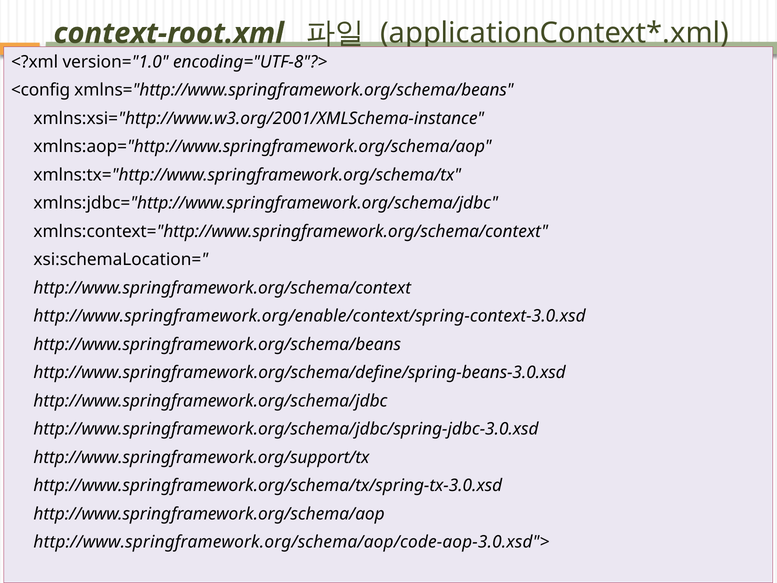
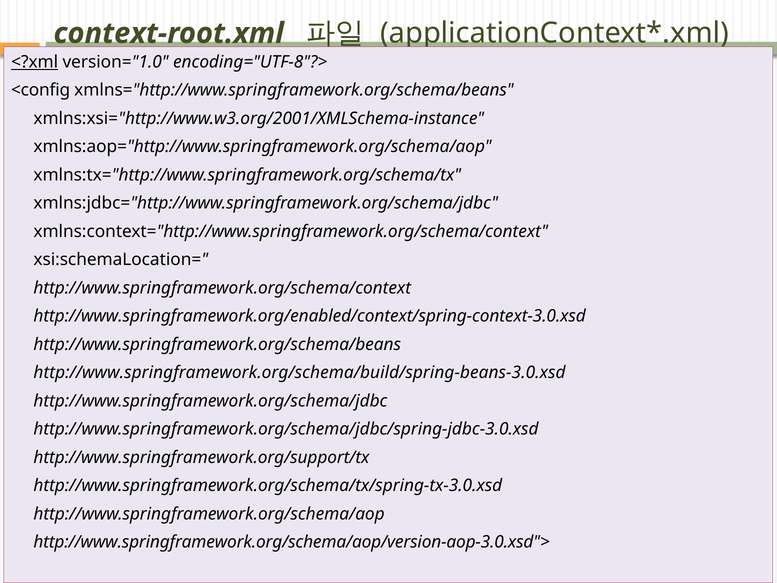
<?xml underline: none -> present (35, 62)
http://www.springframework.org/enable/context/spring-context-3.0.xsd: http://www.springframework.org/enable/context/spring-context-3.0.xsd -> http://www.springframework.org/enabled/context/spring-context-3.0.xsd (310, 316)
http://www.springframework.org/schema/define/spring-beans-3.0.xsd: http://www.springframework.org/schema/define/spring-beans-3.0.xsd -> http://www.springframework.org/schema/build/spring-beans-3.0.xsd (300, 373)
http://www.springframework.org/schema/aop/code-aop-3.0.xsd">: http://www.springframework.org/schema/aop/code-aop-3.0.xsd"> -> http://www.springframework.org/schema/aop/version-aop-3.0.xsd"> (292, 542)
